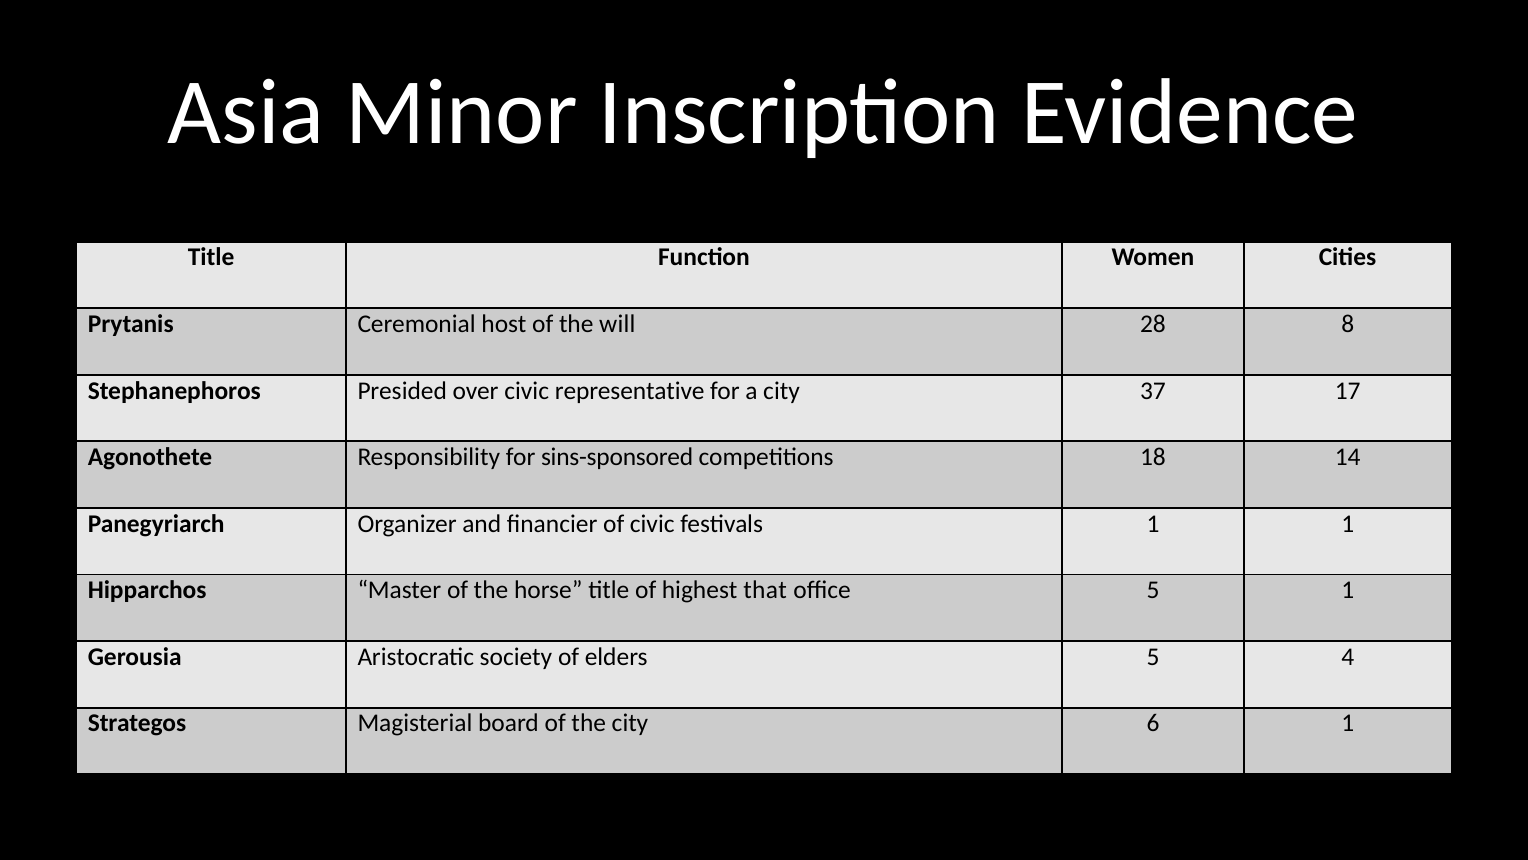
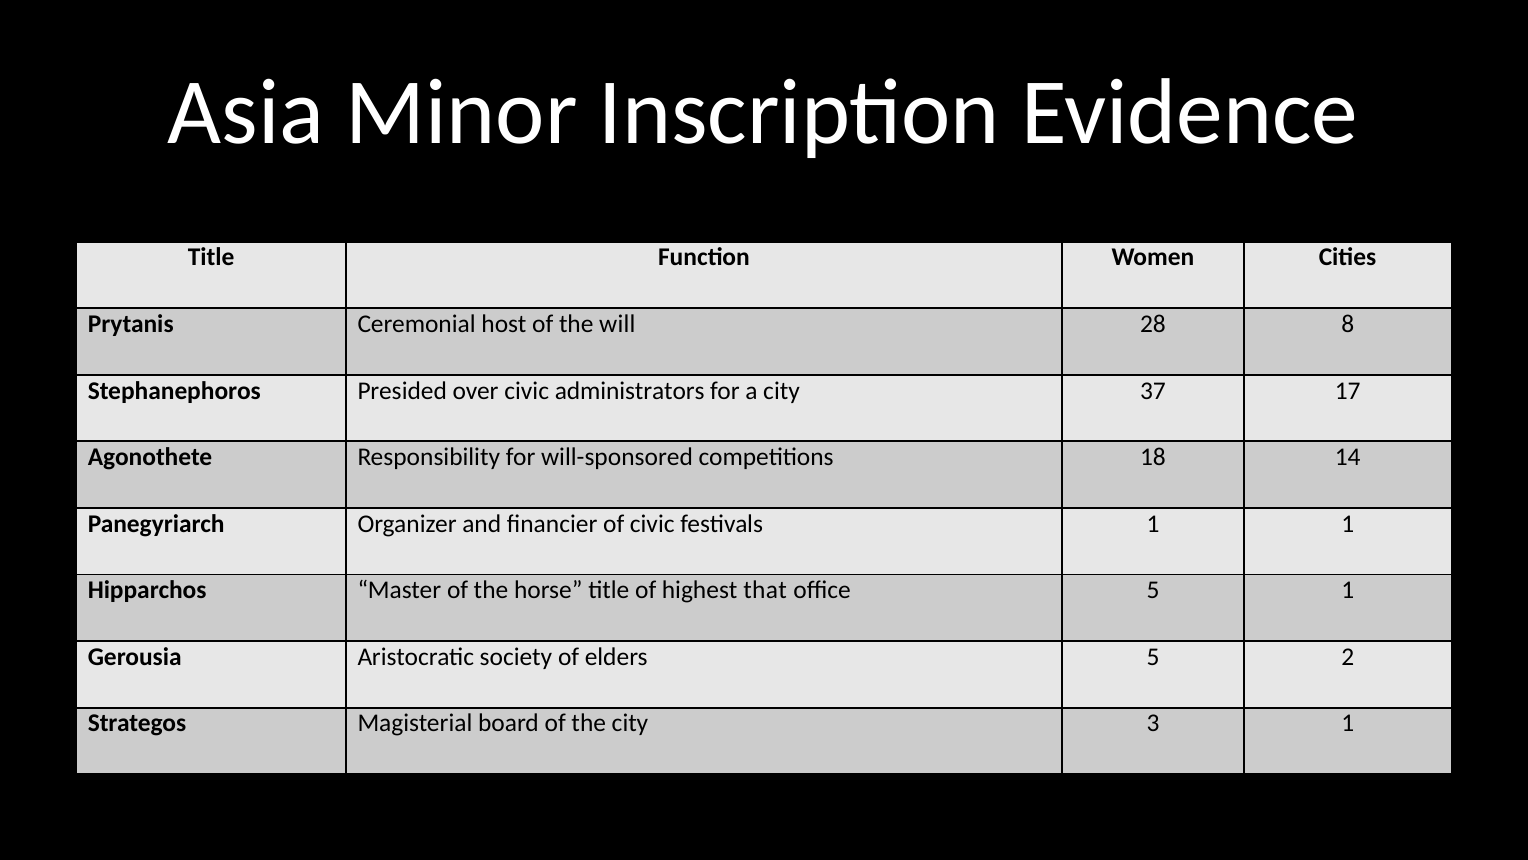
representative: representative -> administrators (630, 390)
sins-sponsored: sins-sponsored -> will-sponsored (617, 457)
4: 4 -> 2 (1348, 657)
6: 6 -> 3 (1153, 723)
